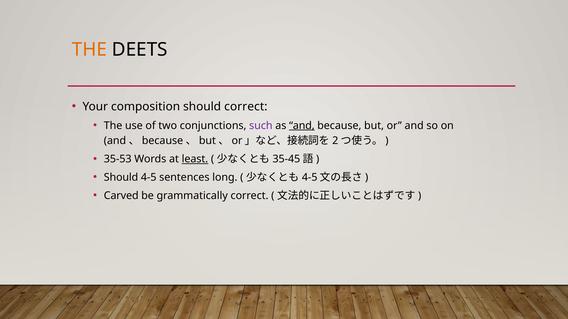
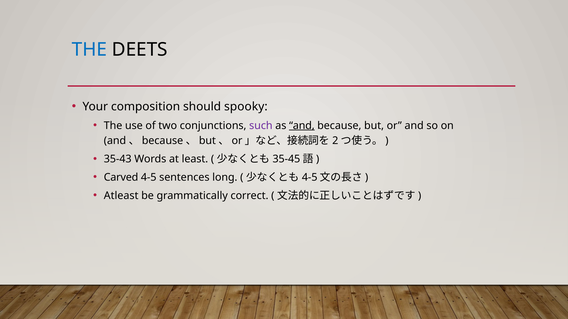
THE colour: orange -> blue (89, 50)
should correct: correct -> spooky (246, 107)
35-53: 35-53 -> 35-43 (118, 159)
least underline: present -> none (195, 159)
Should: Should -> Carved (121, 178)
Carved: Carved -> Atleast (121, 196)
